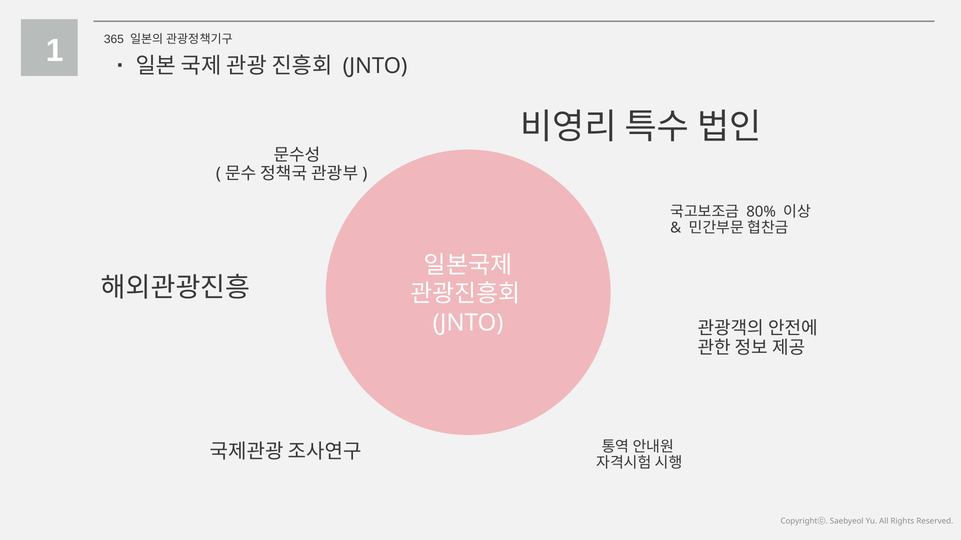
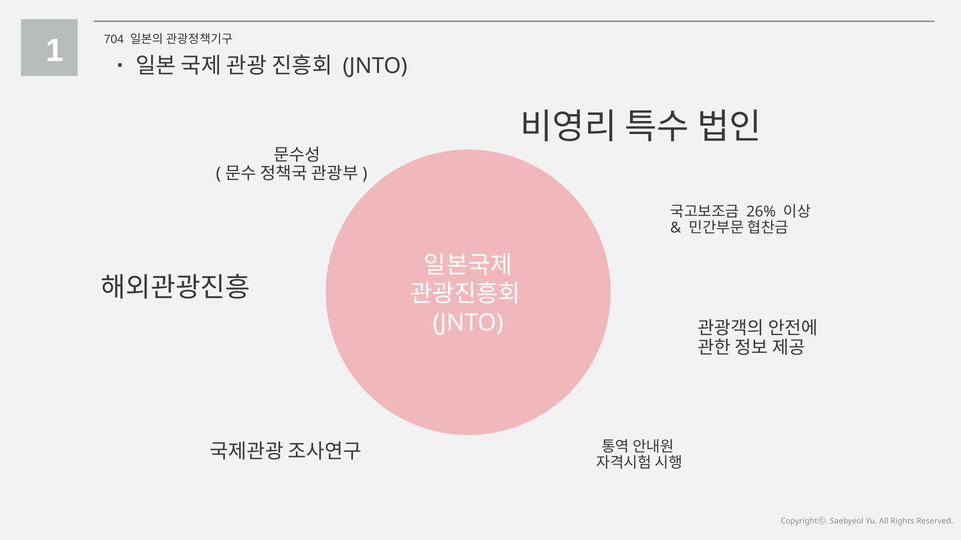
365: 365 -> 704 (114, 39)
80%: 80% -> 26% (761, 212)
